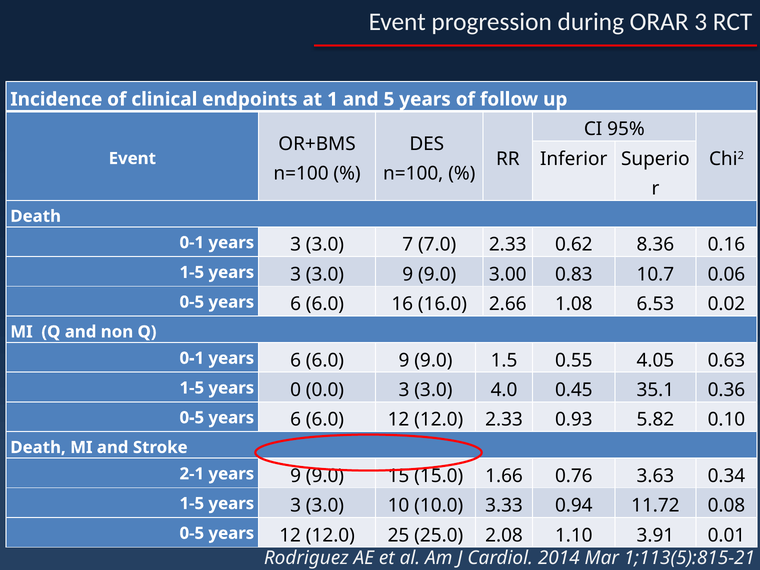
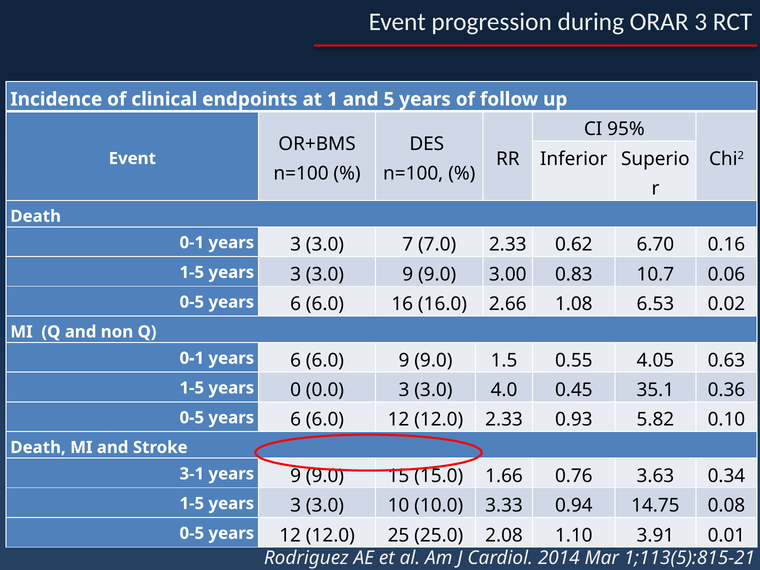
8.36: 8.36 -> 6.70 (655, 245)
2-1: 2-1 -> 3-1 (192, 474)
11.72: 11.72 -> 14.75 (655, 506)
